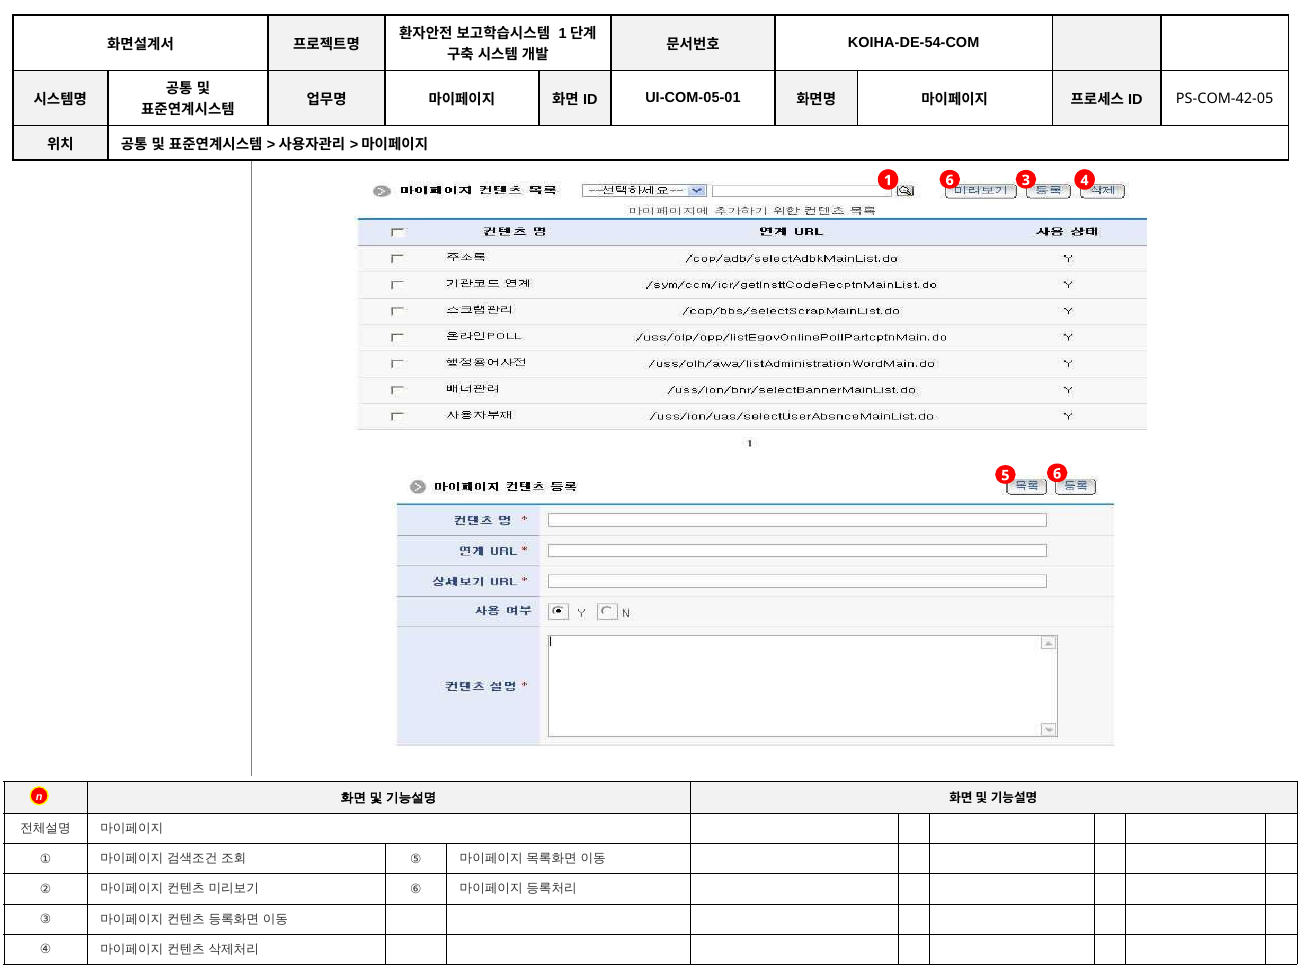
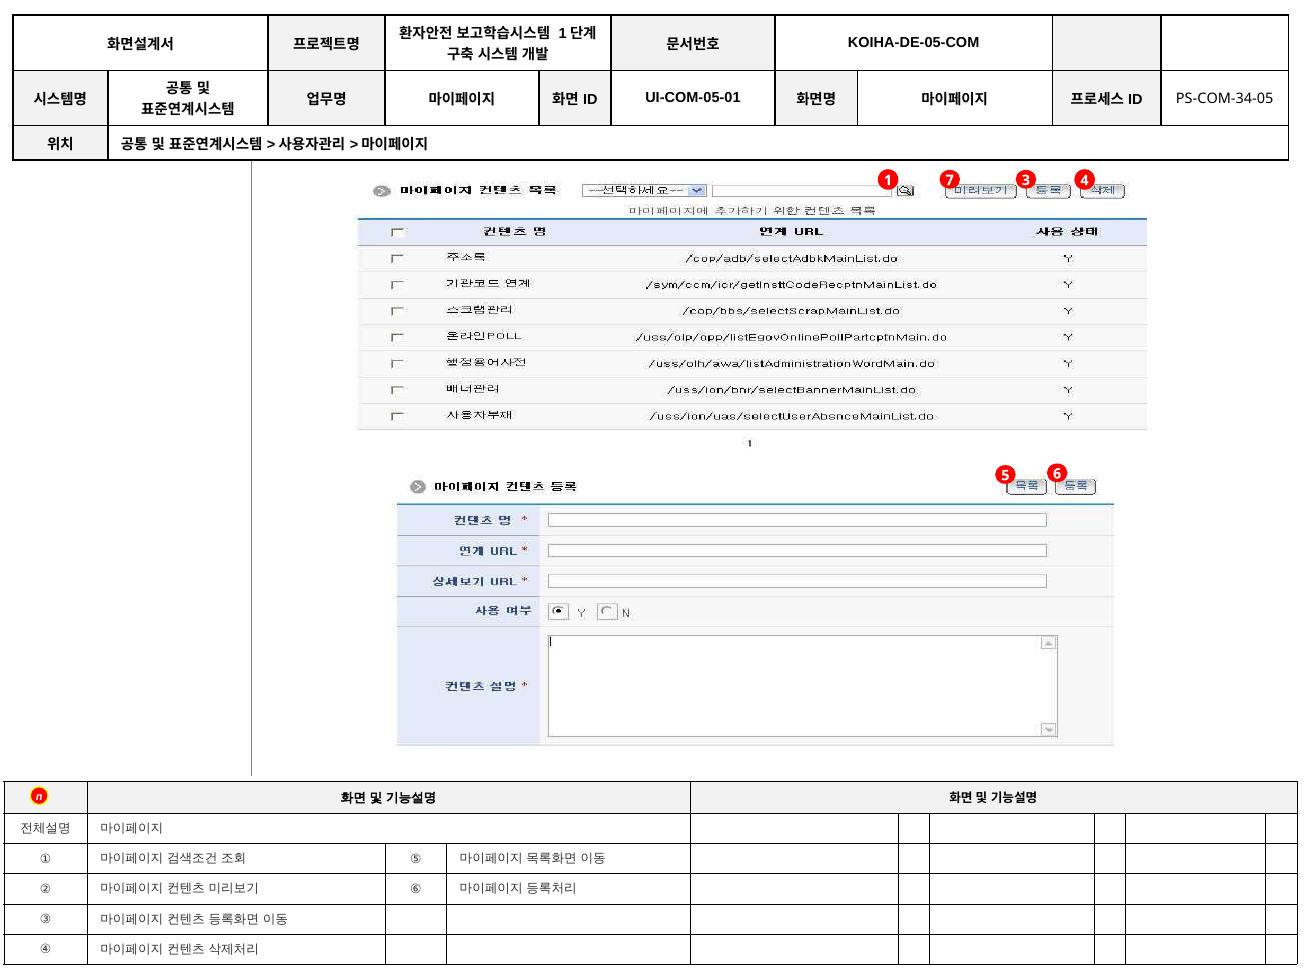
KOIHA-DE-54-COM: KOIHA-DE-54-COM -> KOIHA-DE-05-COM (914, 43)
PS-COM-42-05: PS-COM-42-05 -> PS-COM-34-05 (1225, 99)
1 6: 6 -> 7 (950, 180)
